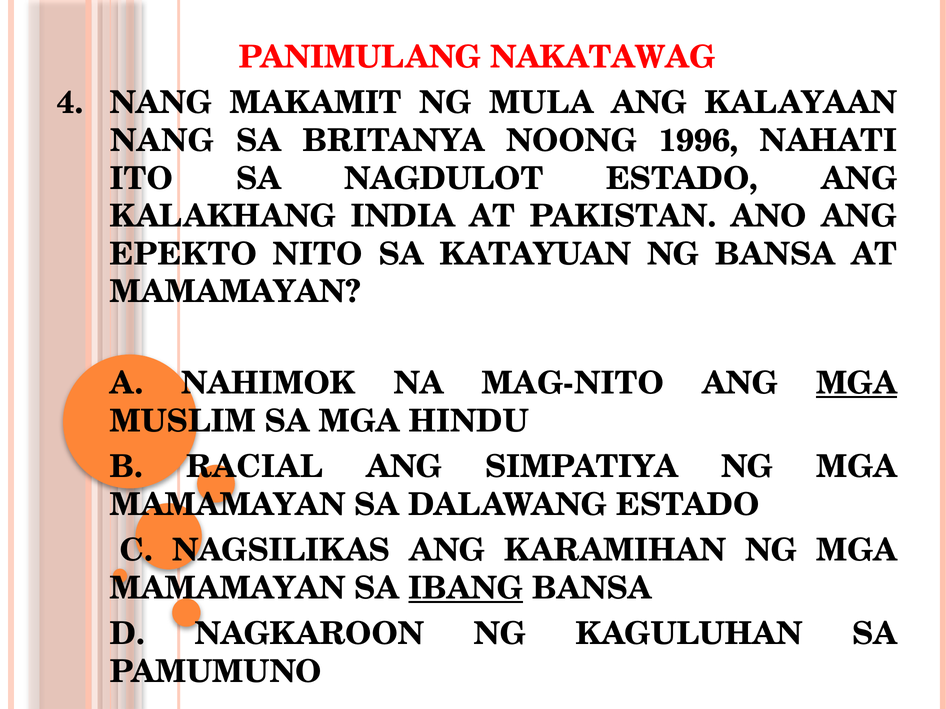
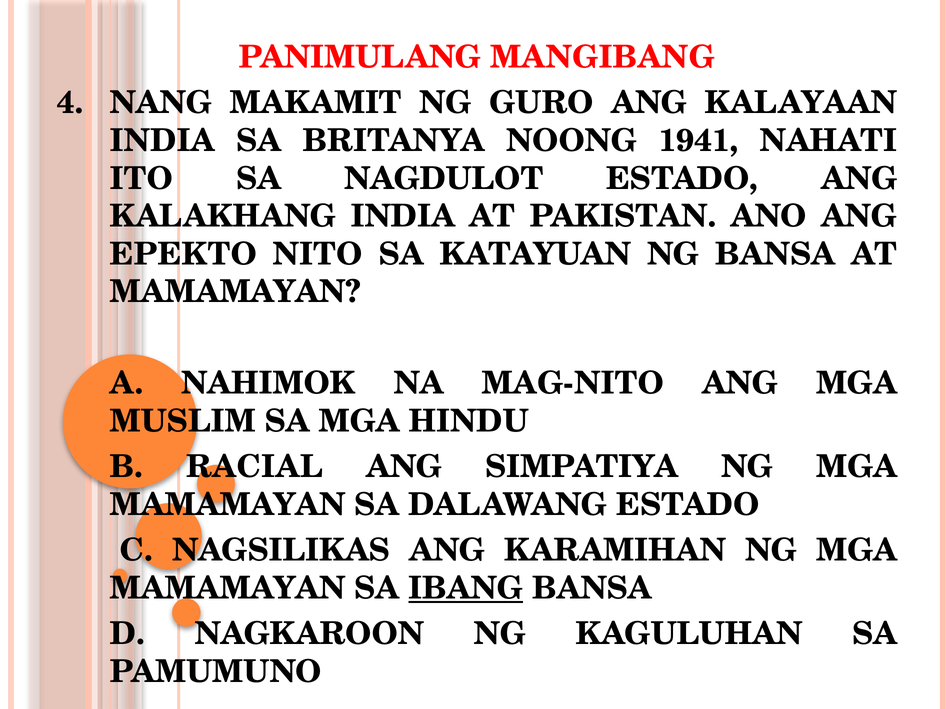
NAKATAWAG: NAKATAWAG -> MANGIBANG (602, 57)
MULA: MULA -> GURO (541, 103)
NANG: NANG -> INDIA (162, 141)
1996: 1996 -> 1941 (699, 141)
MGA underline: present -> none (857, 384)
